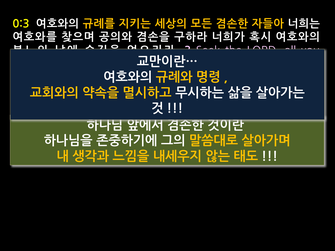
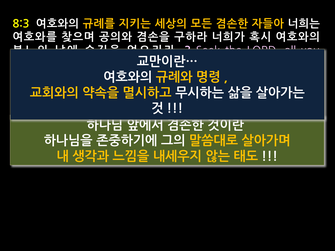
0:3: 0:3 -> 8:3 (21, 24)
